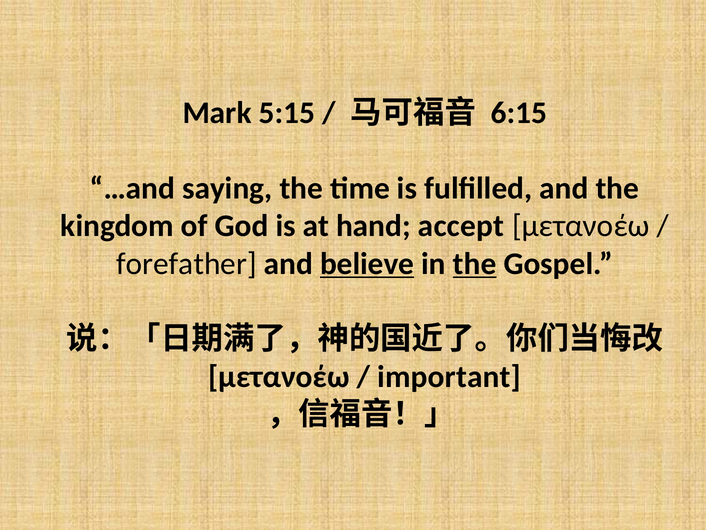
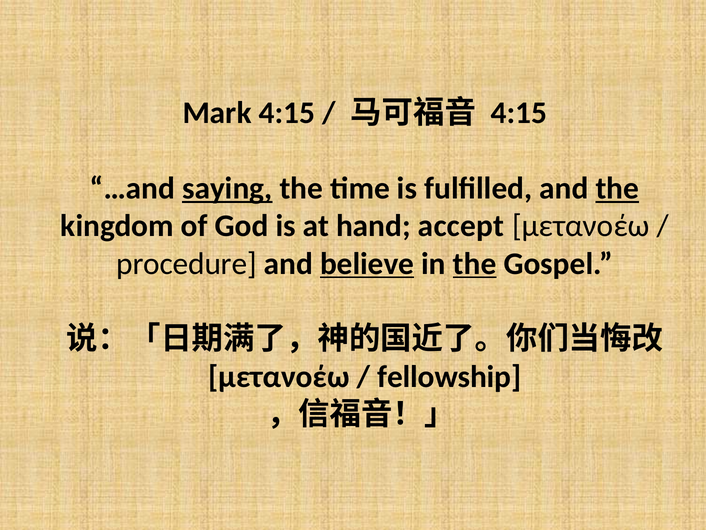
Mark 5:15: 5:15 -> 4:15 (287, 113)
6:15: 6:15 -> 4:15 (519, 113)
saying underline: none -> present (227, 188)
the underline: none -> present (617, 188)
forefather: forefather -> procedure (186, 263)
important: important -> fellowship (449, 376)
